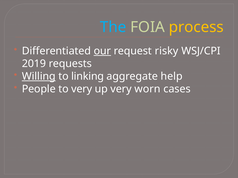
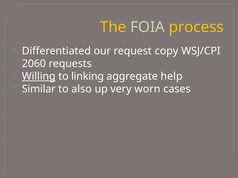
The colour: light blue -> yellow (113, 27)
our underline: present -> none (102, 51)
risky: risky -> copy (167, 51)
2019: 2019 -> 2060 (34, 64)
People: People -> Similar (39, 89)
to very: very -> also (82, 89)
